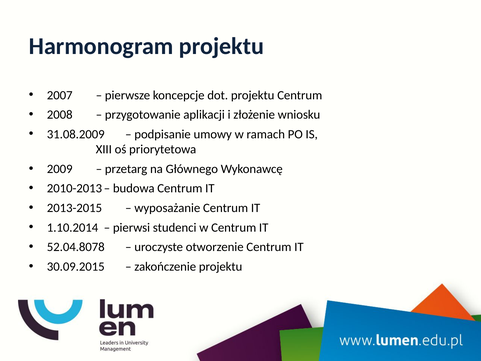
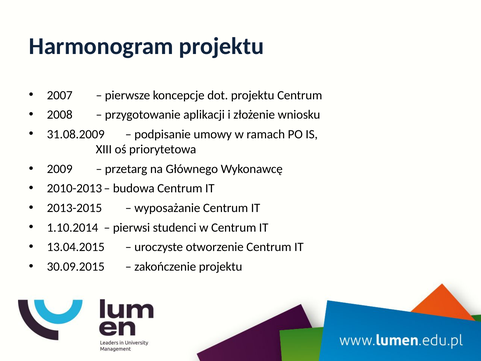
52.04.8078: 52.04.8078 -> 13.04.2015 (76, 247)
